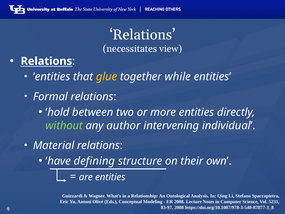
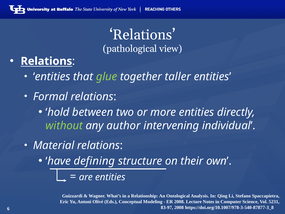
necessitates: necessitates -> pathological (130, 49)
glue colour: yellow -> light green (107, 77)
while: while -> taller (178, 77)
